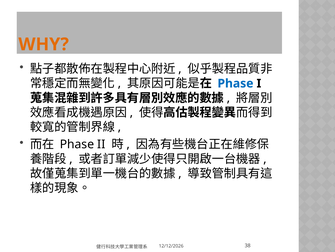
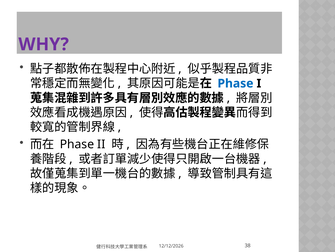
WHY colour: orange -> purple (44, 44)
